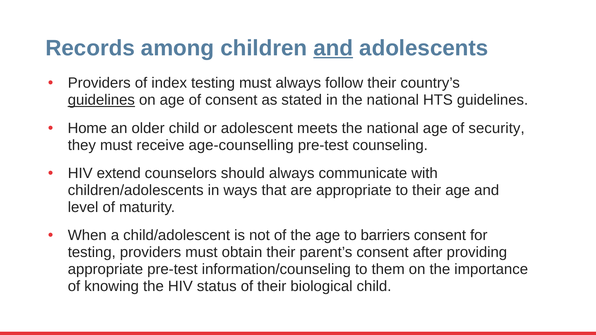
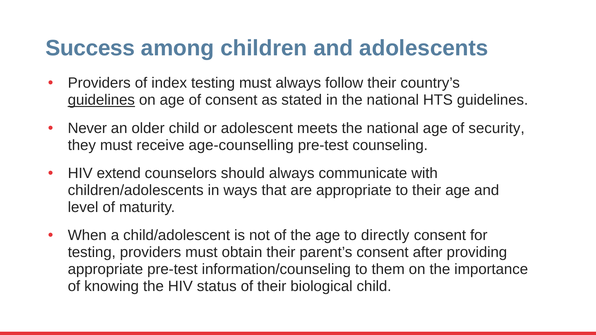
Records: Records -> Success (90, 48)
and underline: present -> none (333, 48)
Home: Home -> Never (87, 128)
barriers: barriers -> directly (385, 236)
